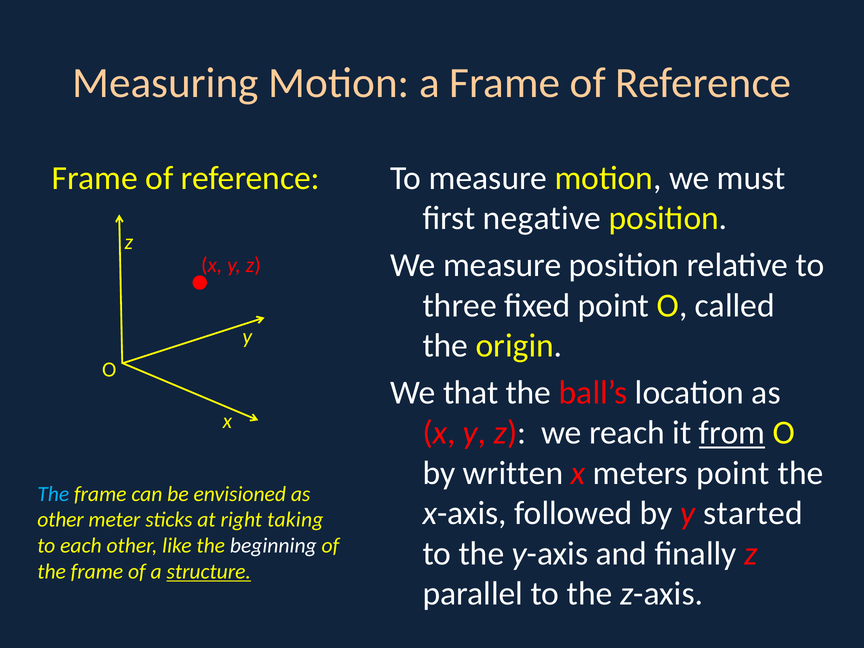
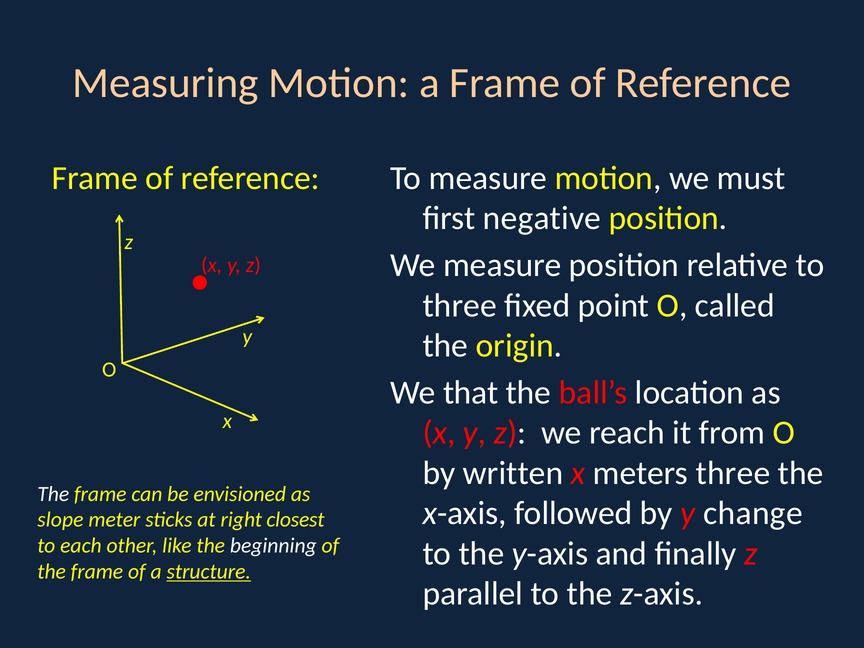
from underline: present -> none (732, 433)
meters point: point -> three (733, 473)
The colour: light blue -> white (53, 494)
started: started -> change (753, 513)
other: other -> slope (60, 520)
taking: taking -> closest (295, 520)
